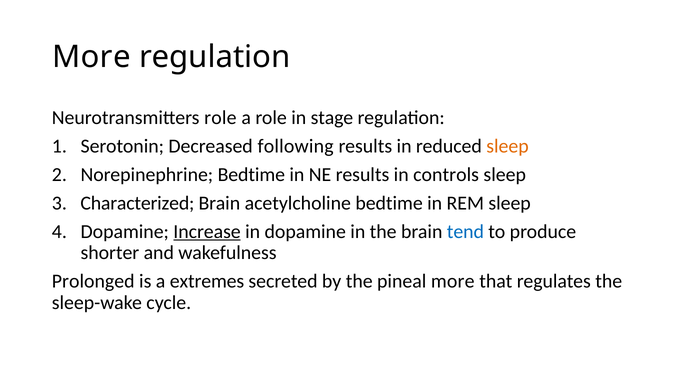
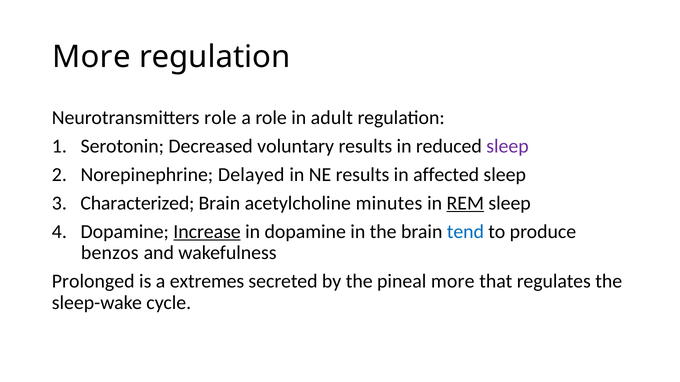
stage: stage -> adult (332, 118)
following: following -> voluntary (296, 146)
sleep colour: orange -> purple (508, 146)
Norepinephrine Bedtime: Bedtime -> Delayed (251, 175)
controls: controls -> affected (446, 175)
acetylcholine bedtime: bedtime -> minutes (389, 203)
REM underline: none -> present (465, 203)
shorter: shorter -> benzos (110, 253)
